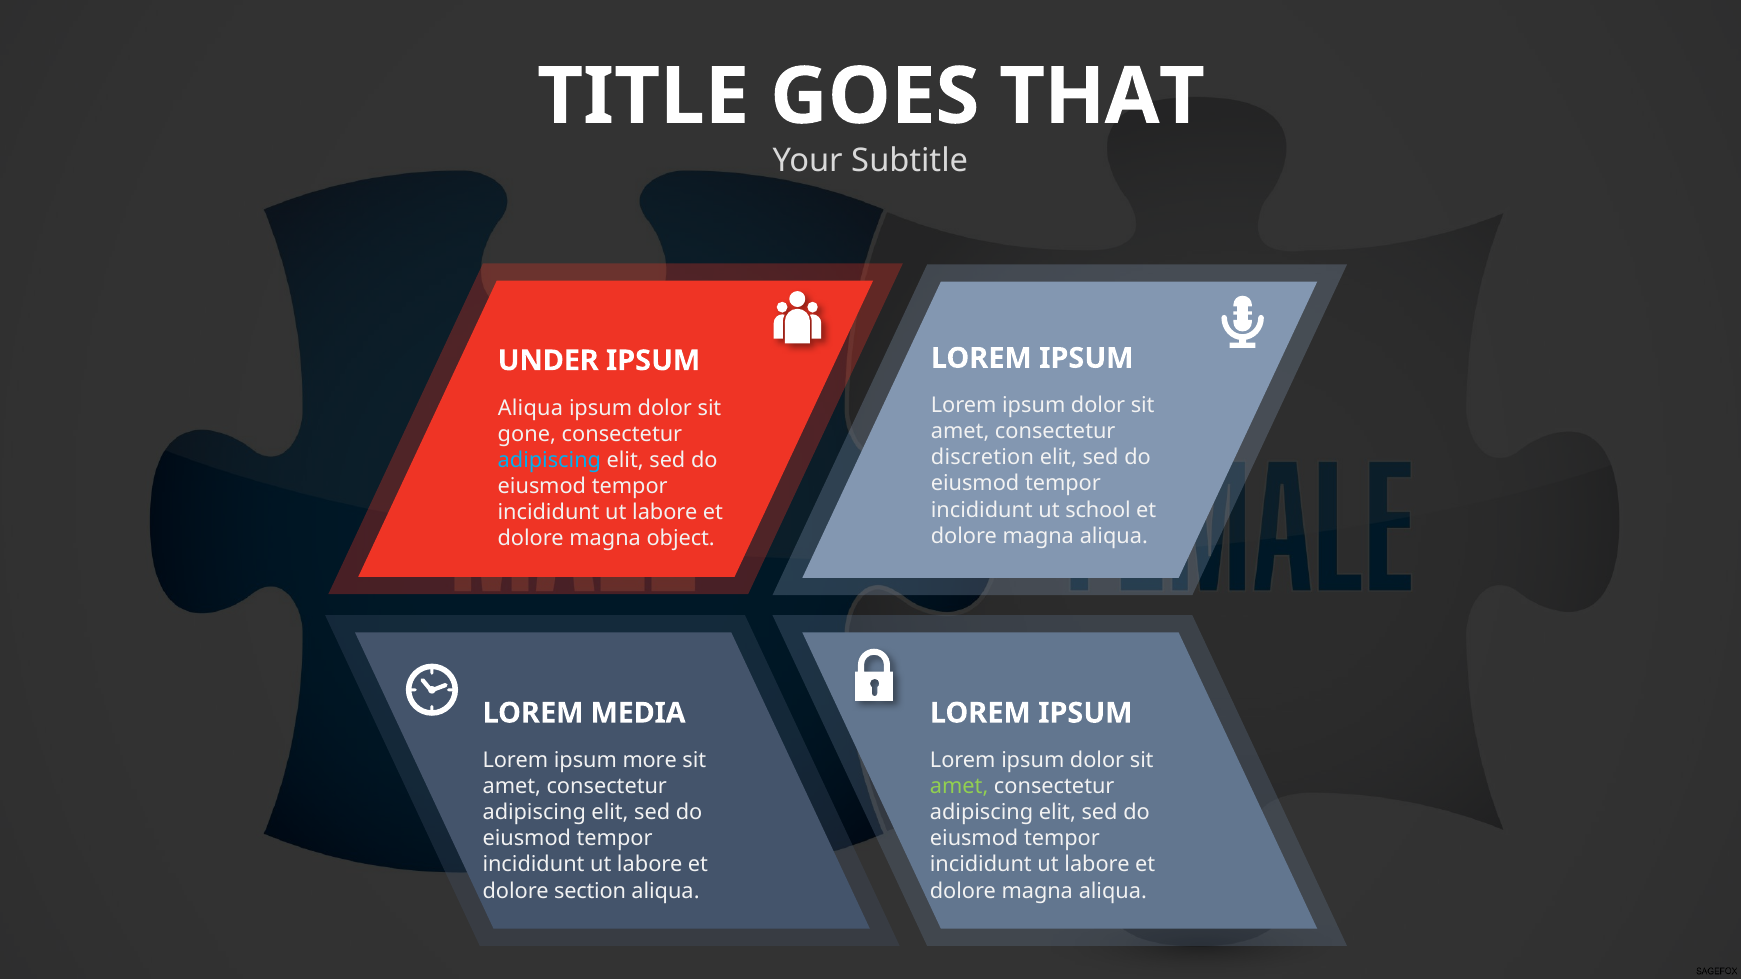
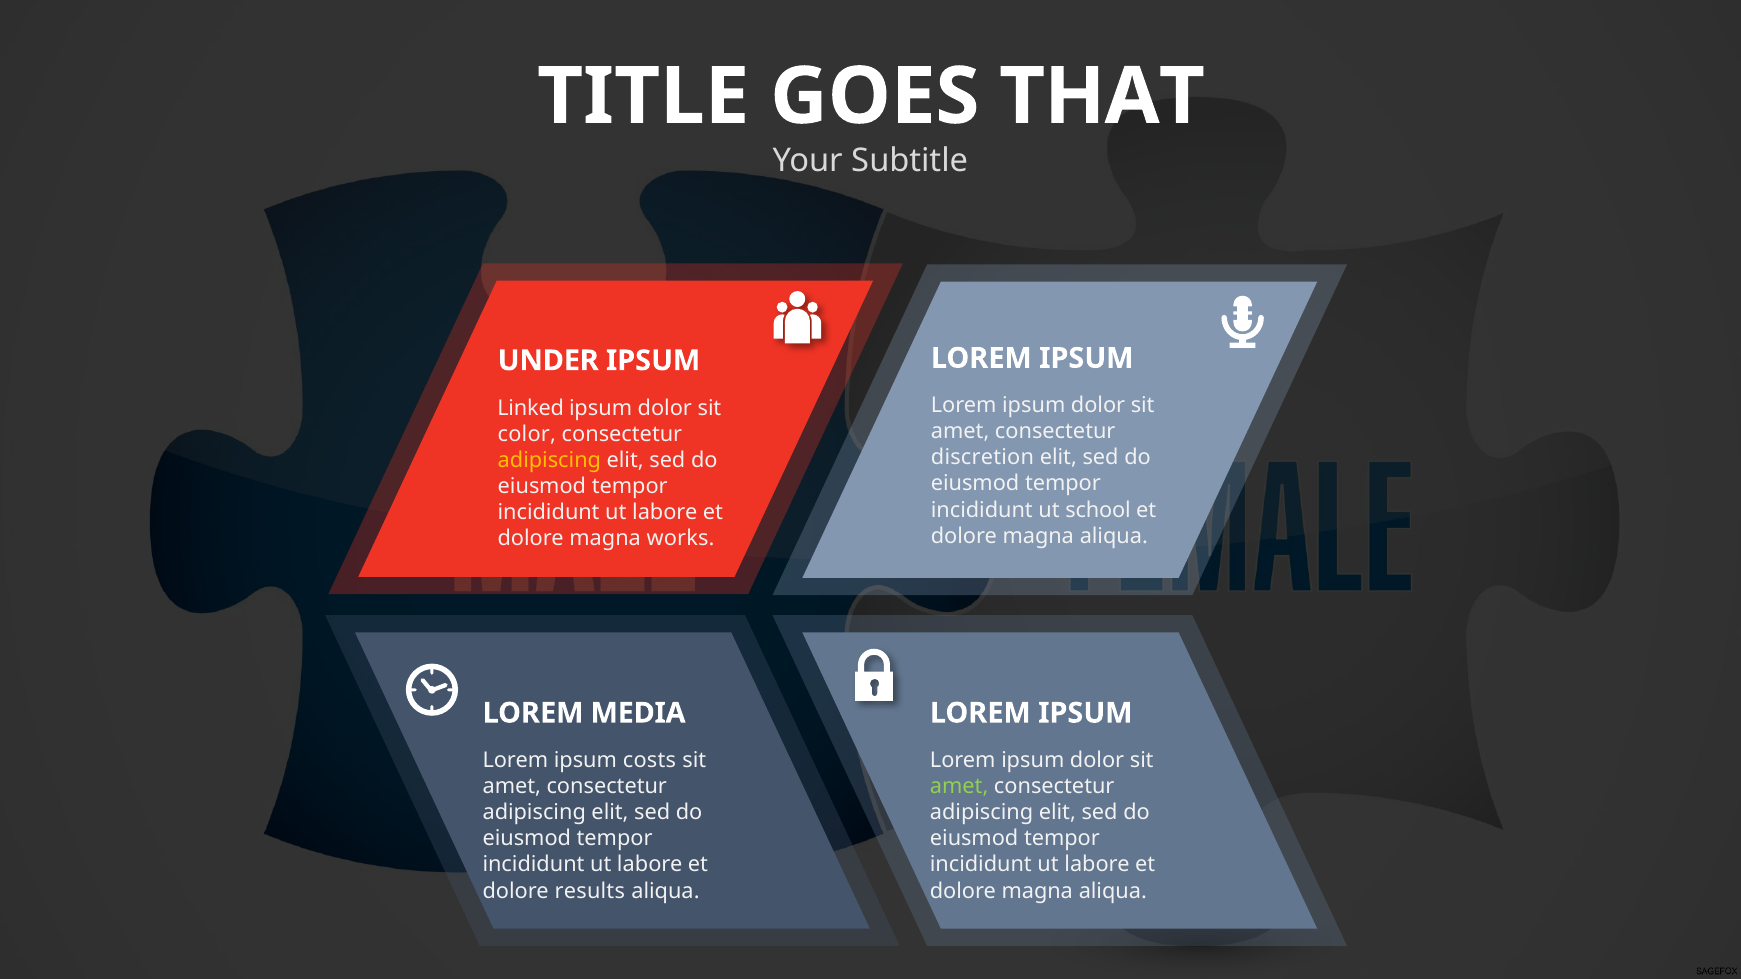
Aliqua: Aliqua -> Linked (531, 408)
gone: gone -> color (527, 434)
adipiscing colour: light blue -> yellow (549, 460)
object: object -> works (681, 539)
more: more -> costs (650, 761)
section: section -> results (590, 891)
